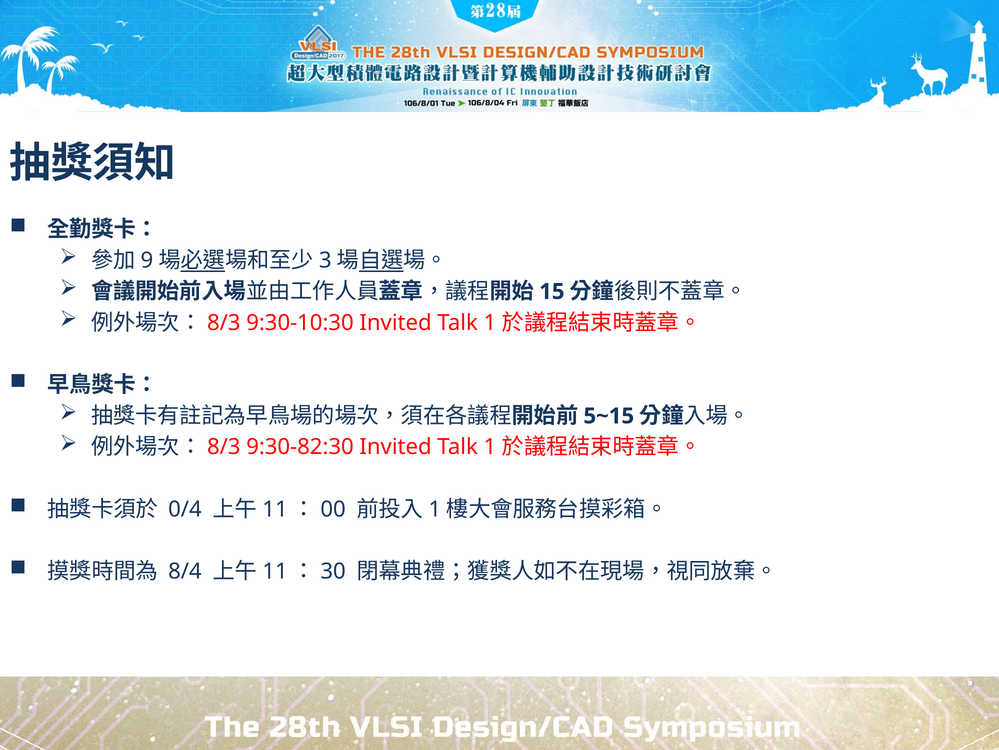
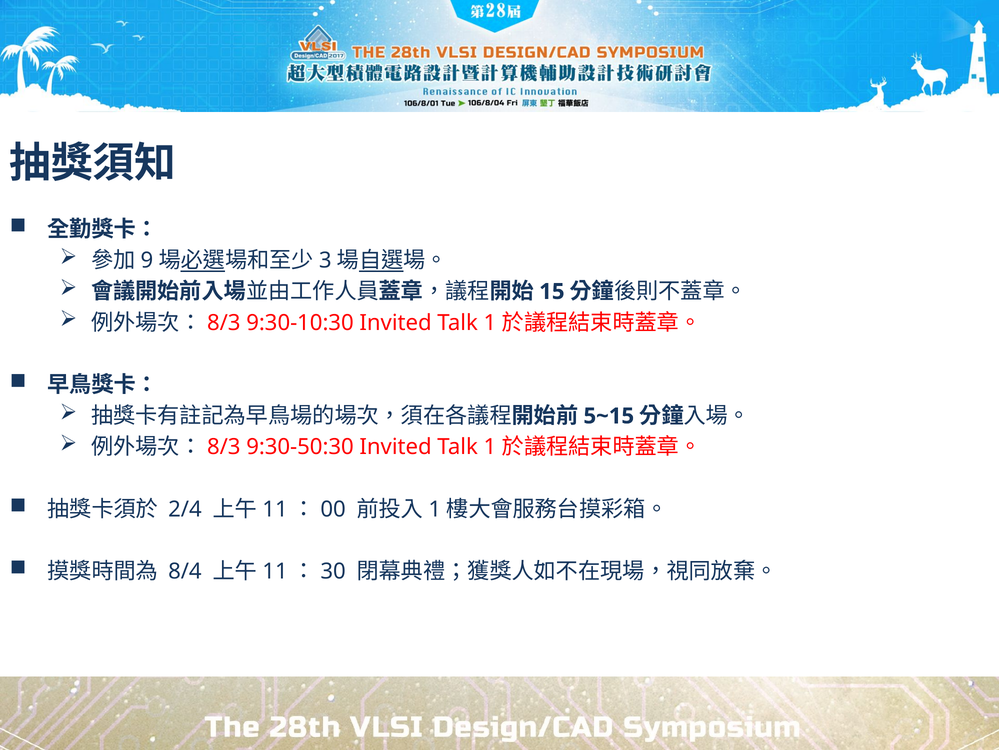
9:30-82:30: 9:30-82:30 -> 9:30-50:30 (300, 447)
0/4: 0/4 -> 2/4 (185, 509)
